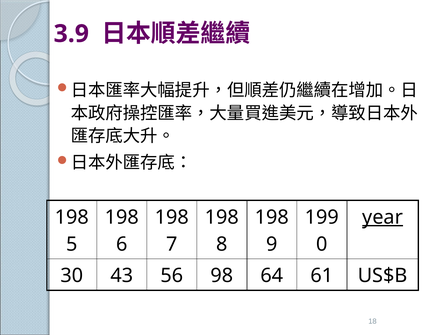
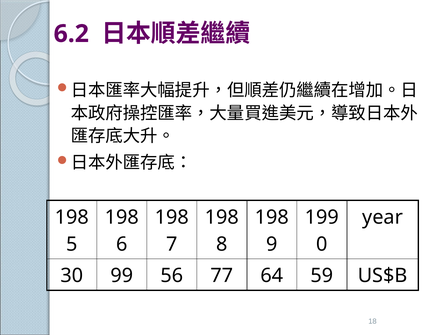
3.9: 3.9 -> 6.2 (71, 34)
year underline: present -> none (383, 217)
43: 43 -> 99 (122, 276)
98: 98 -> 77 (222, 276)
61: 61 -> 59 (322, 276)
